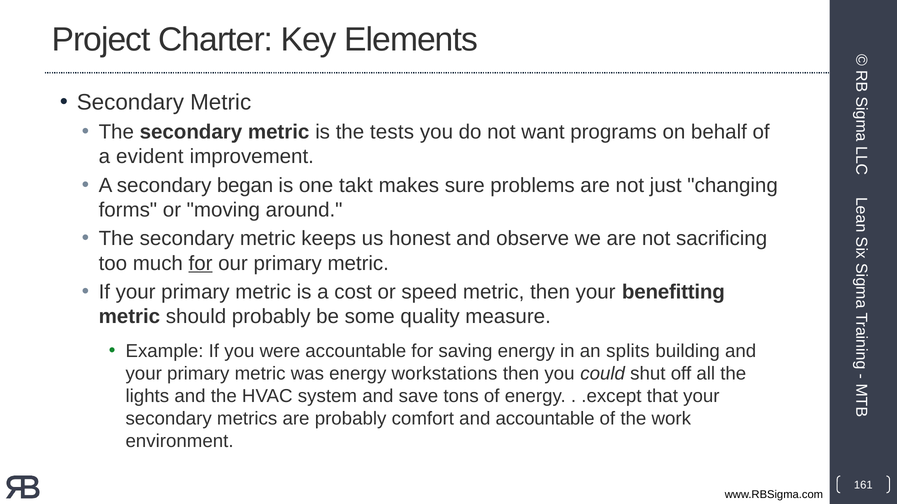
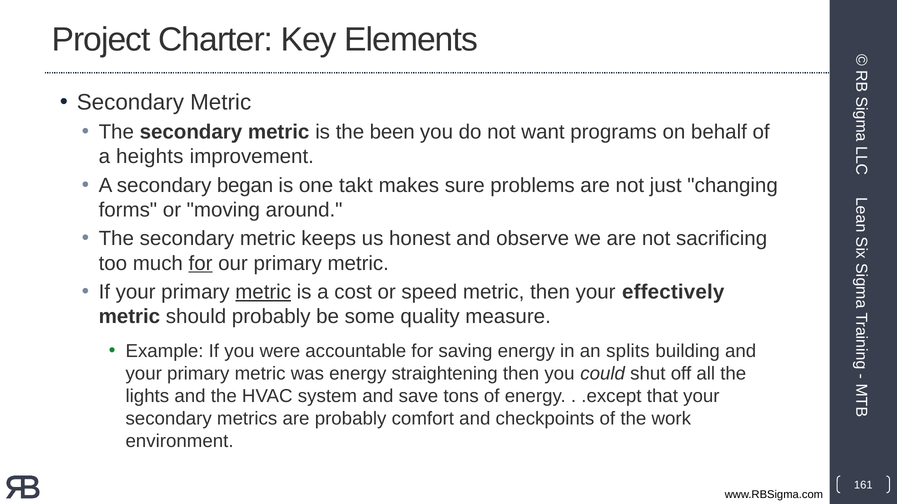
tests: tests -> been (392, 132)
evident: evident -> heights (150, 157)
metric underline: none -> present (263, 292)
benefitting: benefitting -> effectively (673, 292)
workstations: workstations -> straightening (445, 374)
and accountable: accountable -> checkpoints (545, 419)
